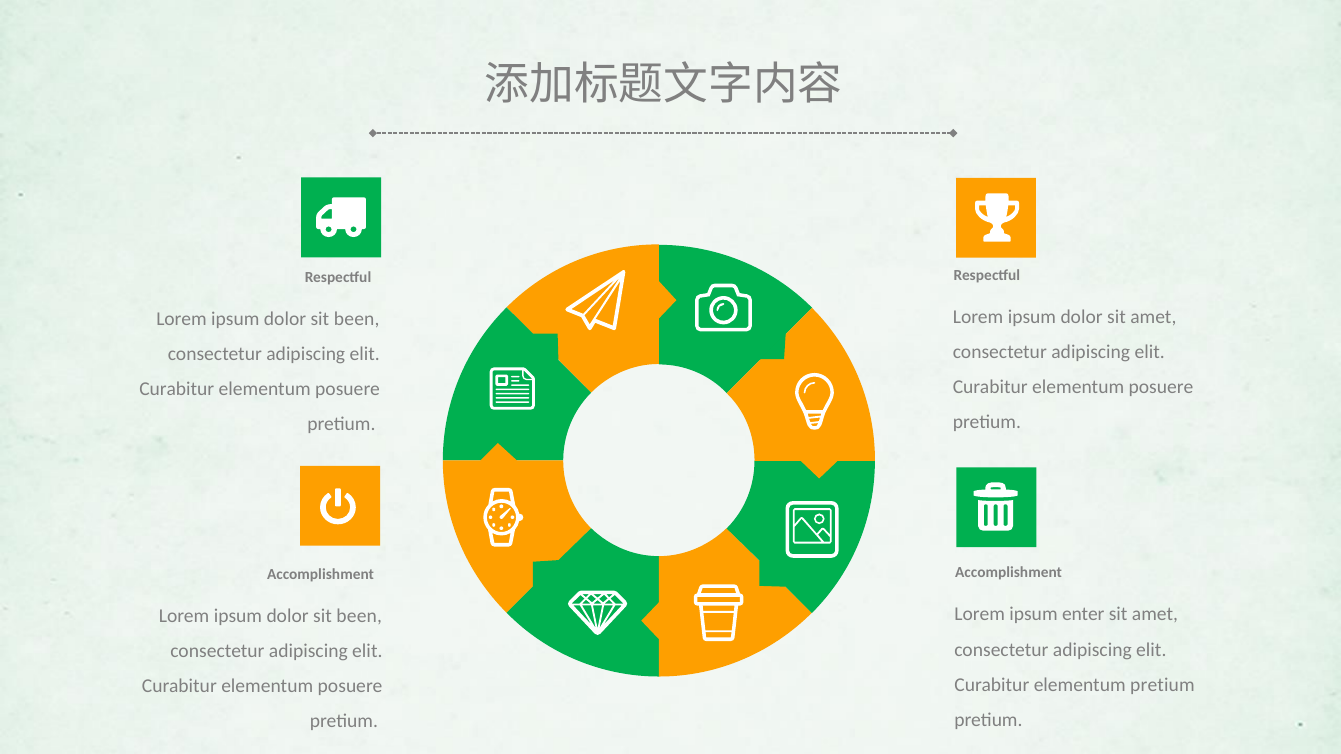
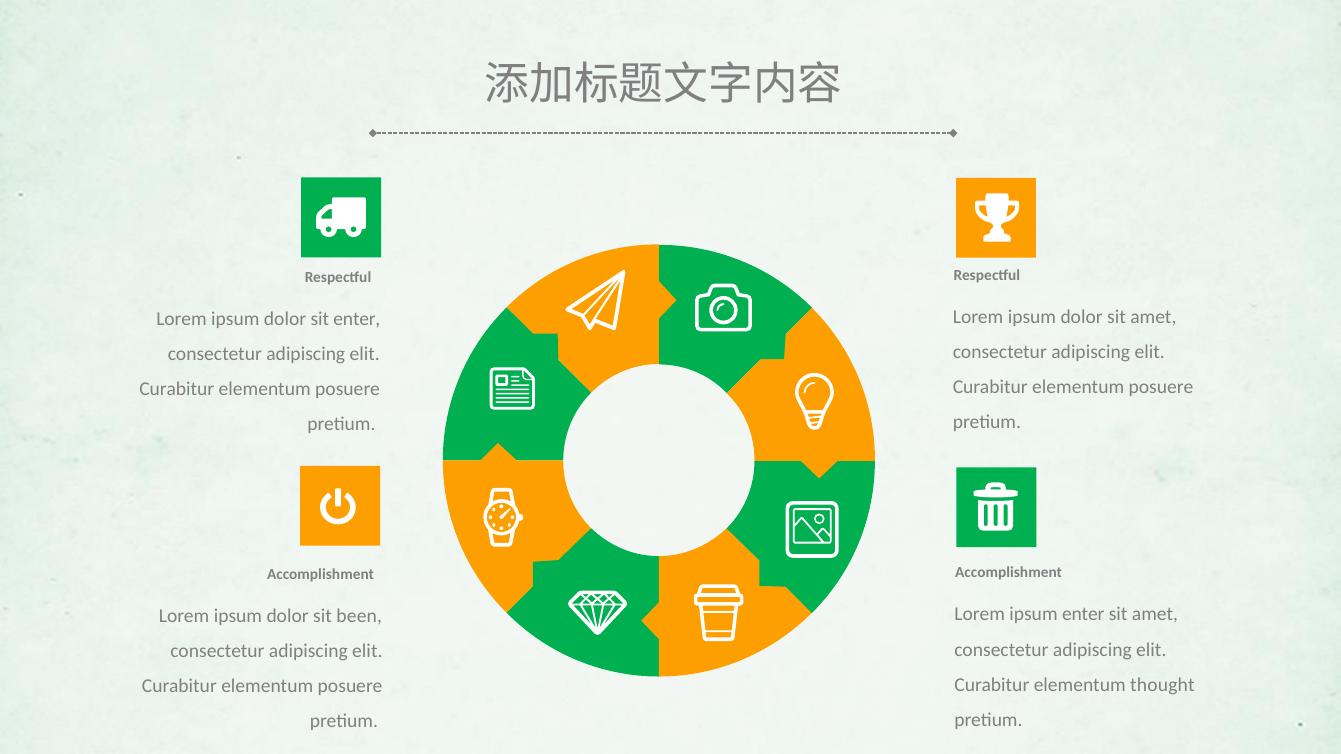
been: been -> enter (357, 319)
elementum pretium: pretium -> thought (1162, 685)
